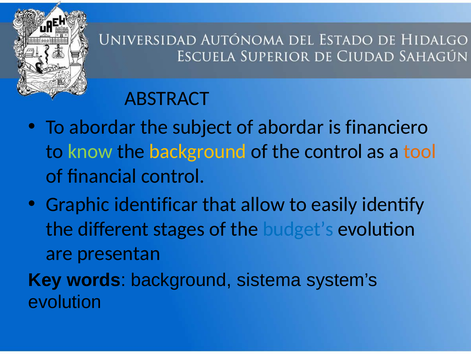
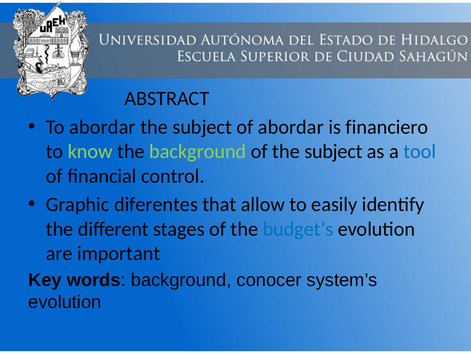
background colour: yellow -> light green (198, 151)
of the control: control -> subject (333, 151)
tool colour: orange -> blue (420, 151)
identificar: identificar -> diferentes (156, 204)
presentan: presentan -> important (119, 253)
sistema: sistema -> conocer (269, 280)
